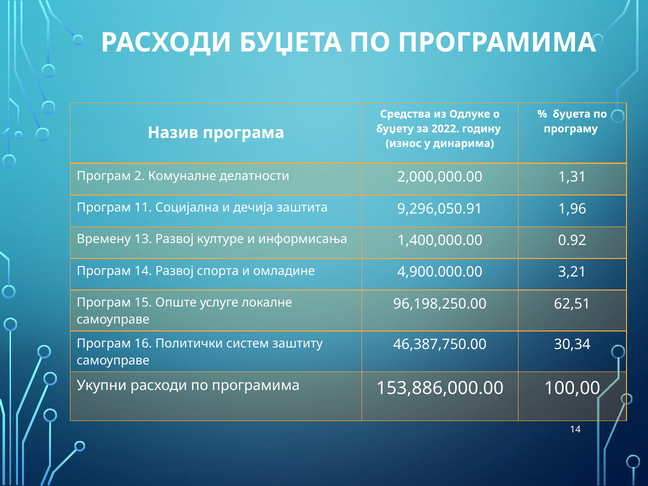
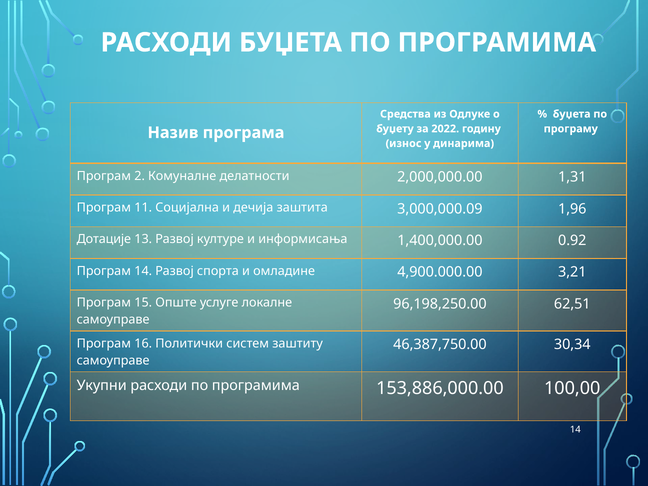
9,296,050.91: 9,296,050.91 -> 3,000,000.09 (440, 209)
Времену: Времену -> Дотације (104, 239)
